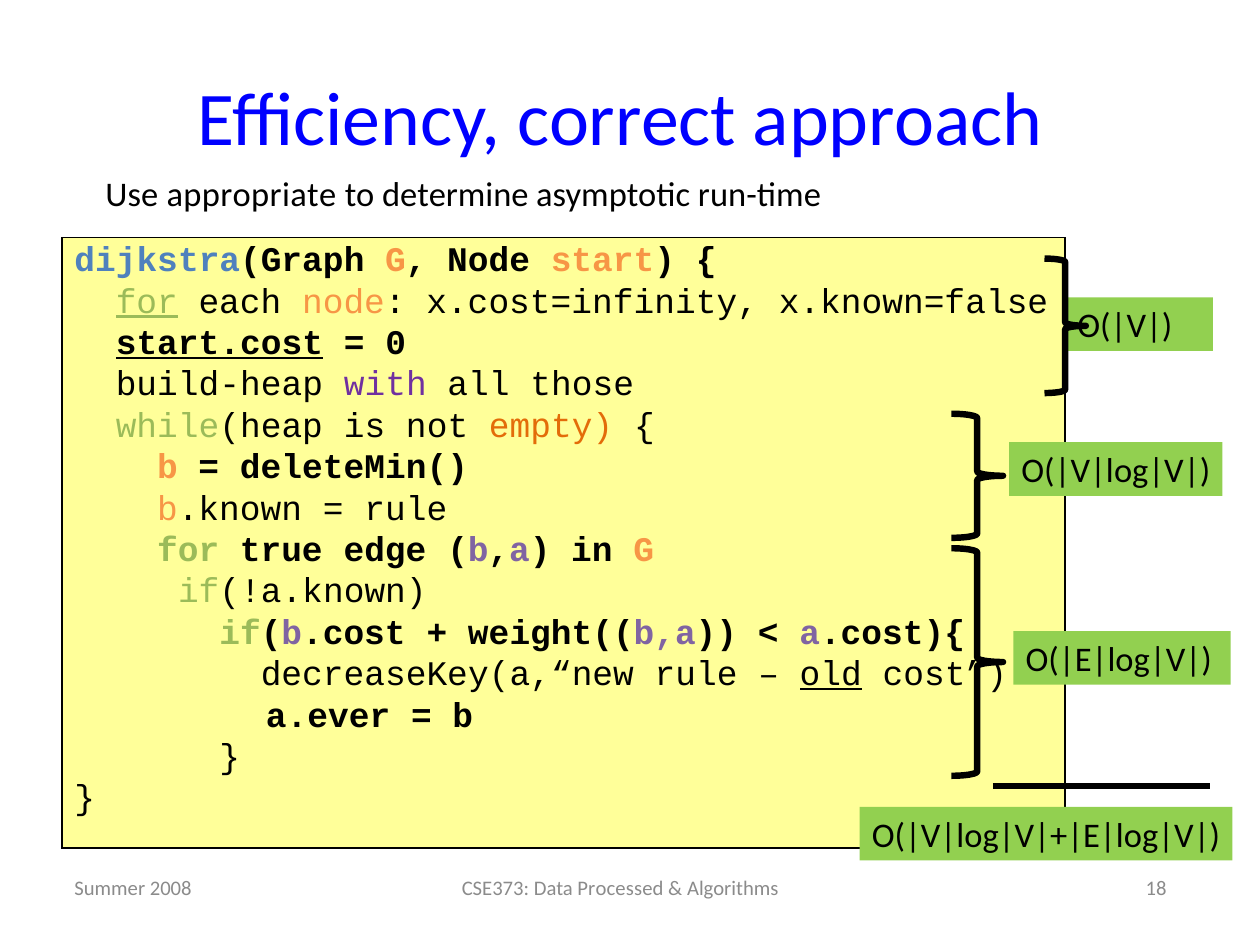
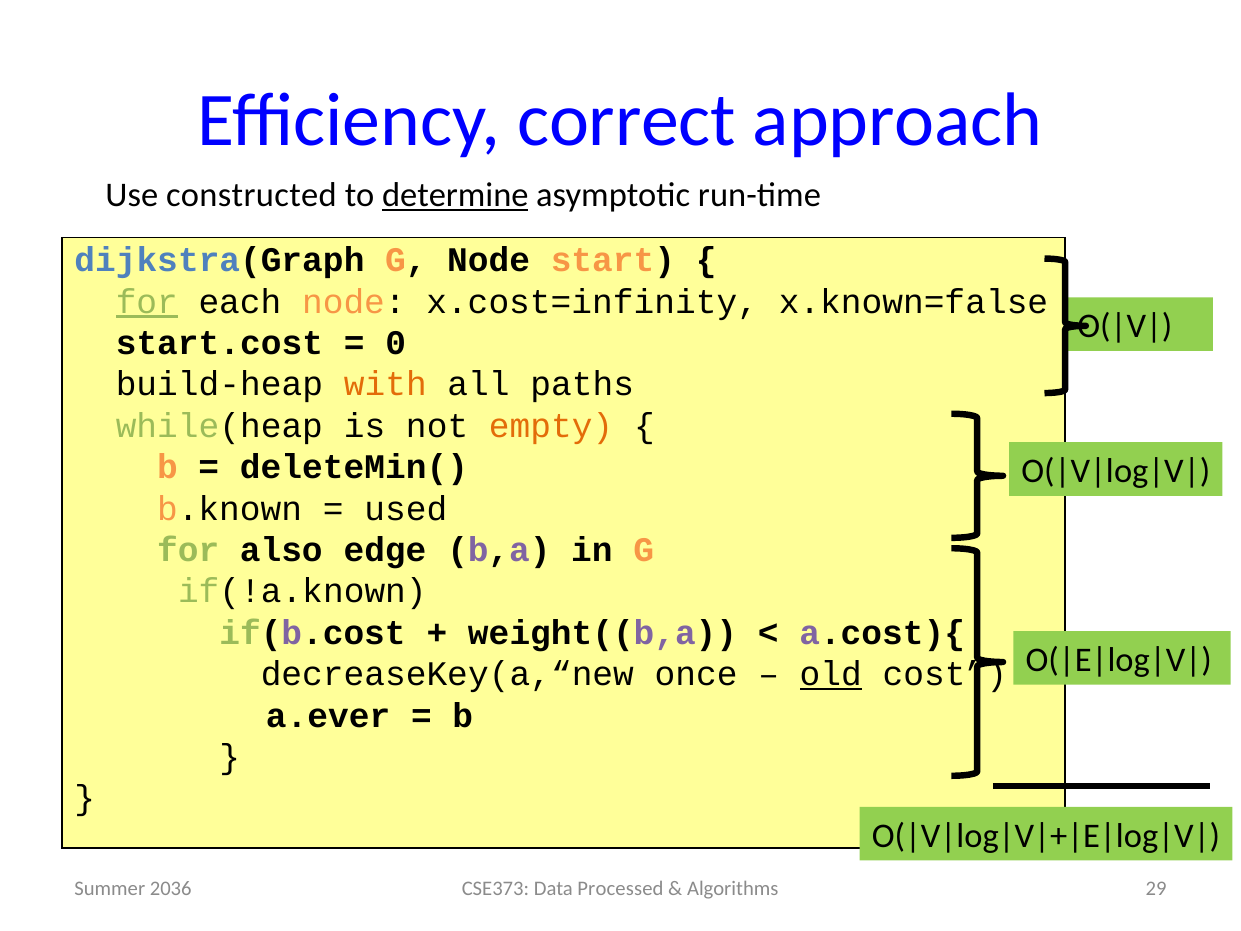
appropriate: appropriate -> constructed (251, 195)
determine underline: none -> present (455, 195)
start.cost underline: present -> none (219, 343)
with colour: purple -> orange (385, 384)
those: those -> paths (582, 384)
rule: rule -> used (406, 509)
true: true -> also (281, 550)
decreaseKey(a,“new rule: rule -> once (696, 674)
18: 18 -> 29 (1156, 889)
2008: 2008 -> 2036 (171, 889)
